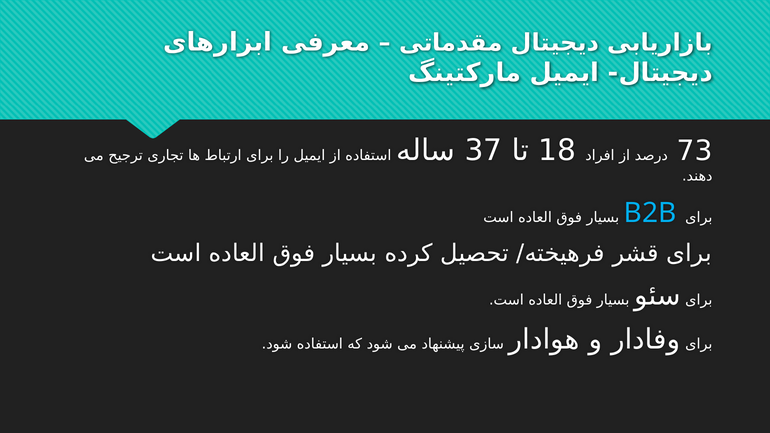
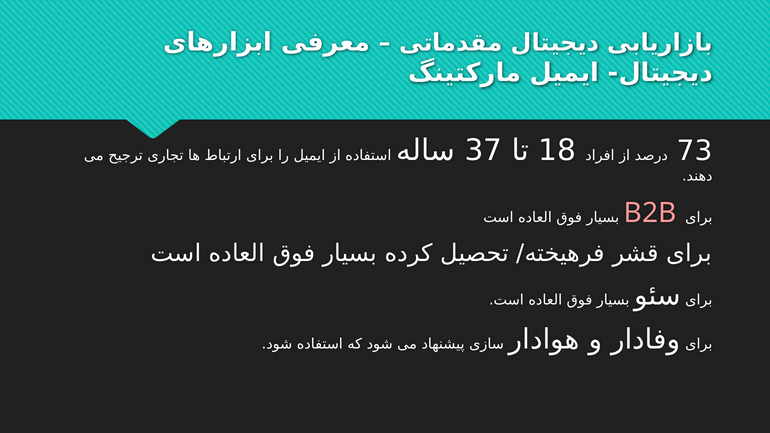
B2B colour: light blue -> pink (650, 213)
